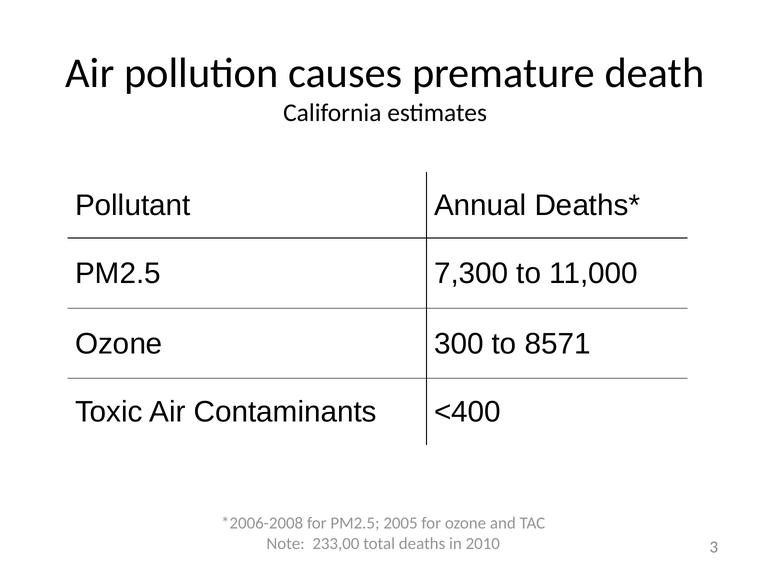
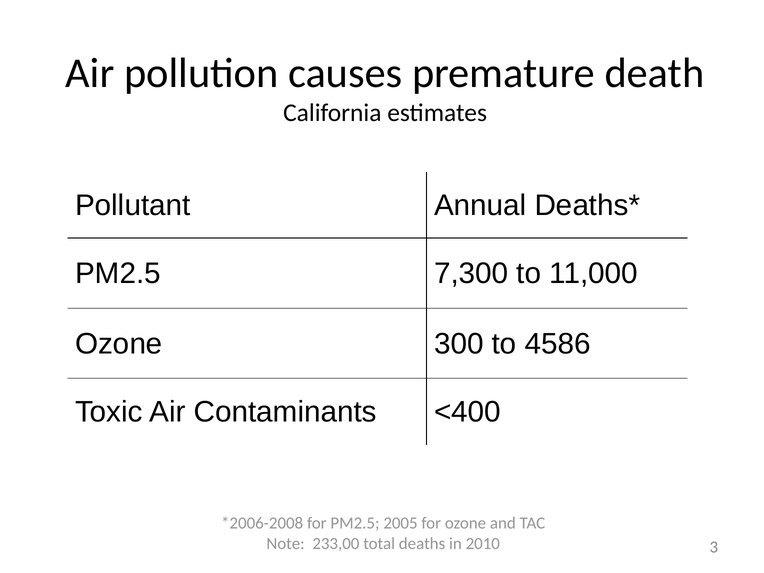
8571: 8571 -> 4586 (558, 344)
